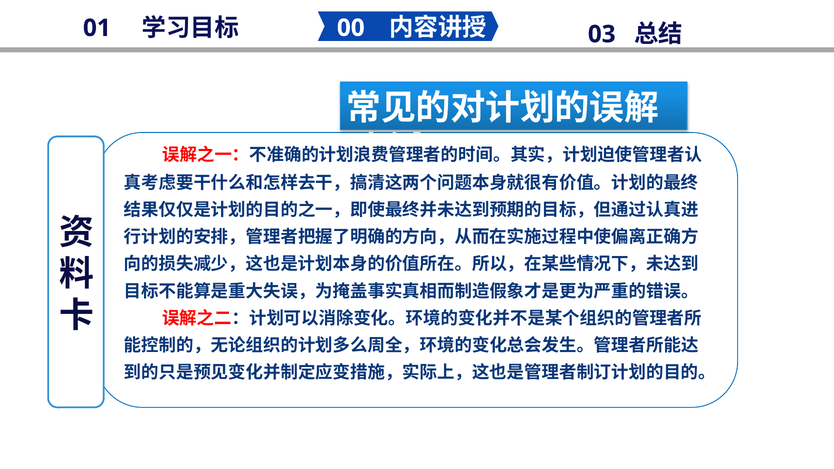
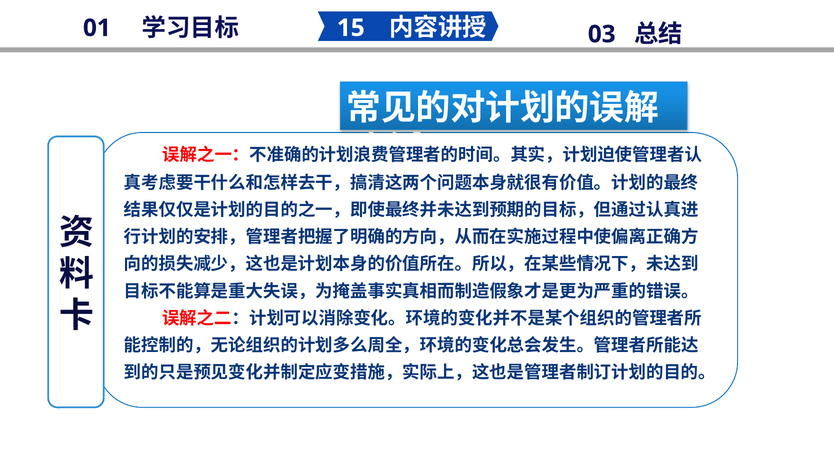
00: 00 -> 15 (351, 28)
